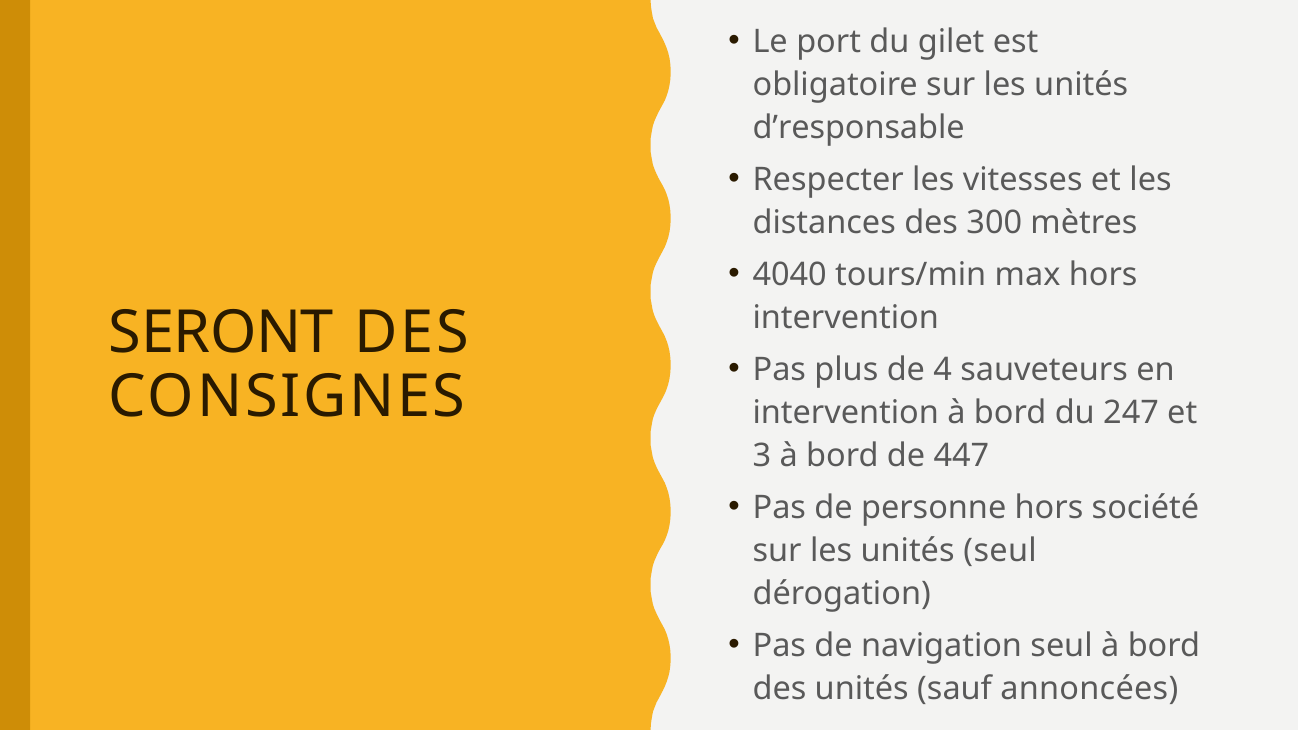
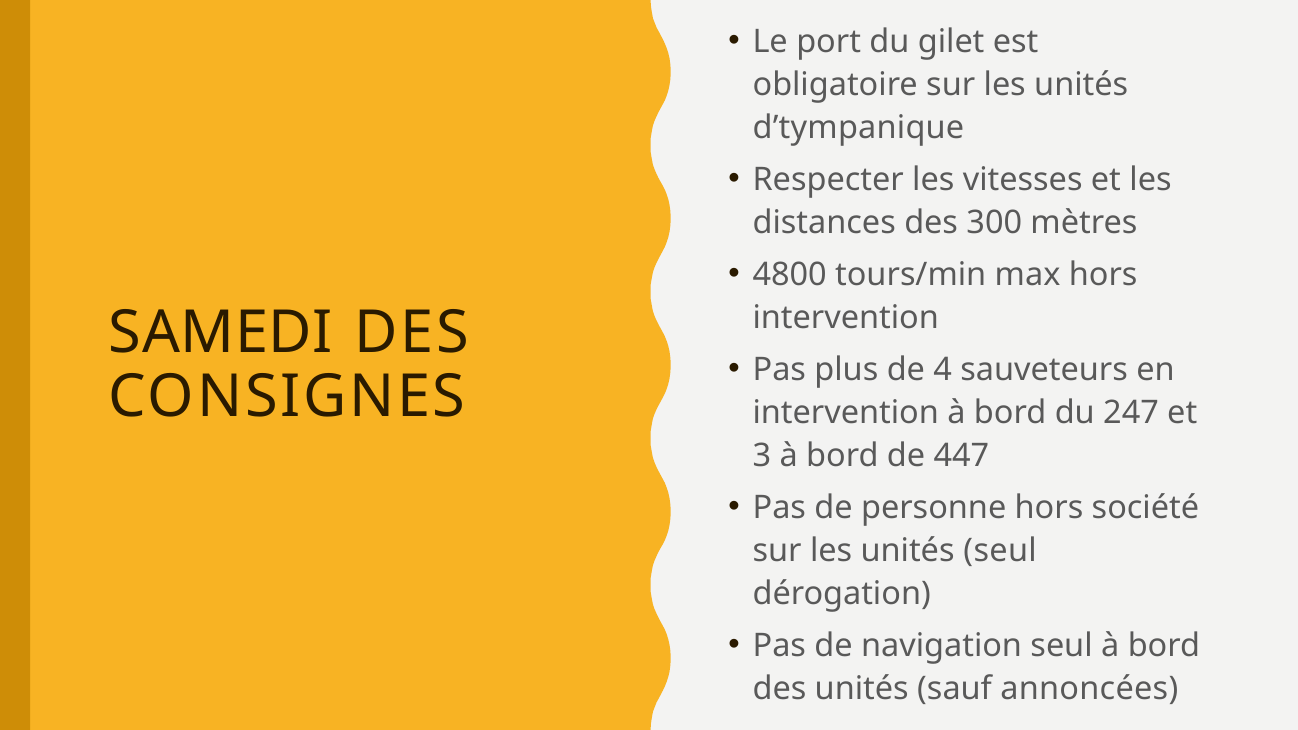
d’responsable: d’responsable -> d’tympanique (858, 128)
4040: 4040 -> 4800 (790, 275)
SERONT: SERONT -> SAMEDI (221, 333)
